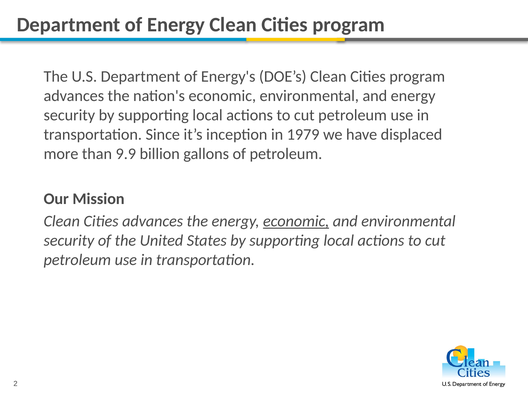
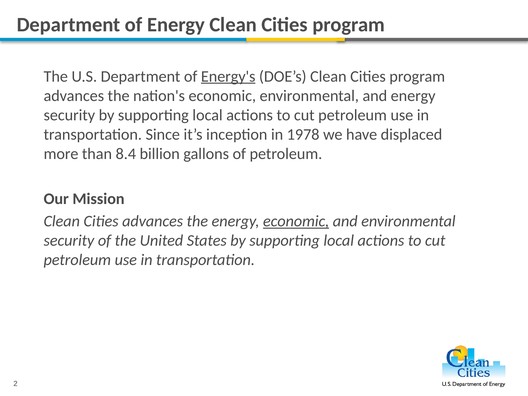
Energy's underline: none -> present (228, 76)
1979: 1979 -> 1978 (303, 134)
9.9: 9.9 -> 8.4 (126, 154)
